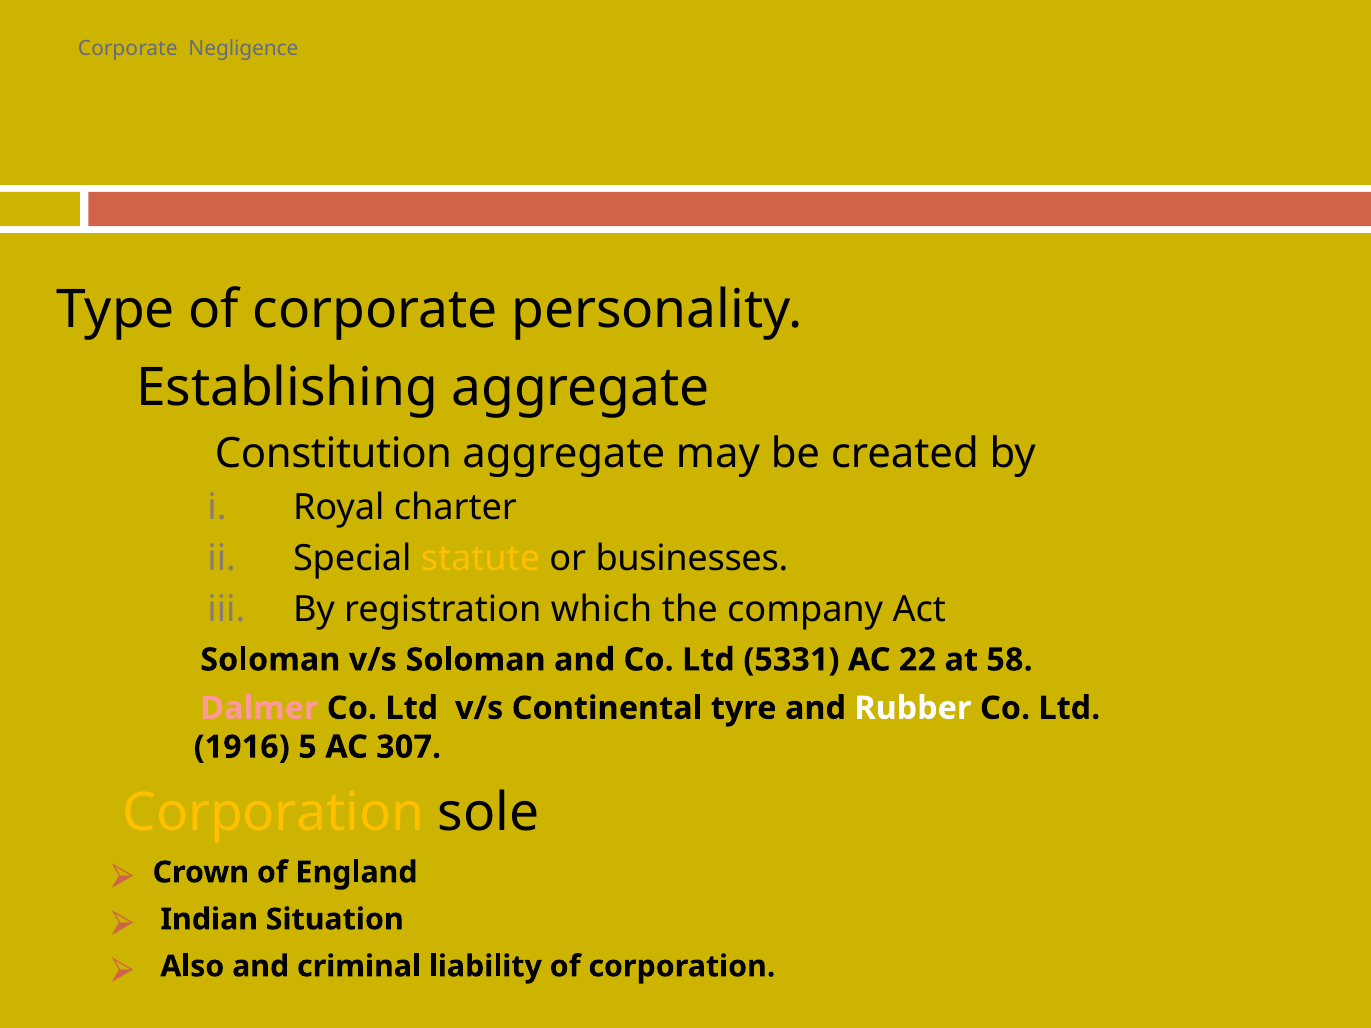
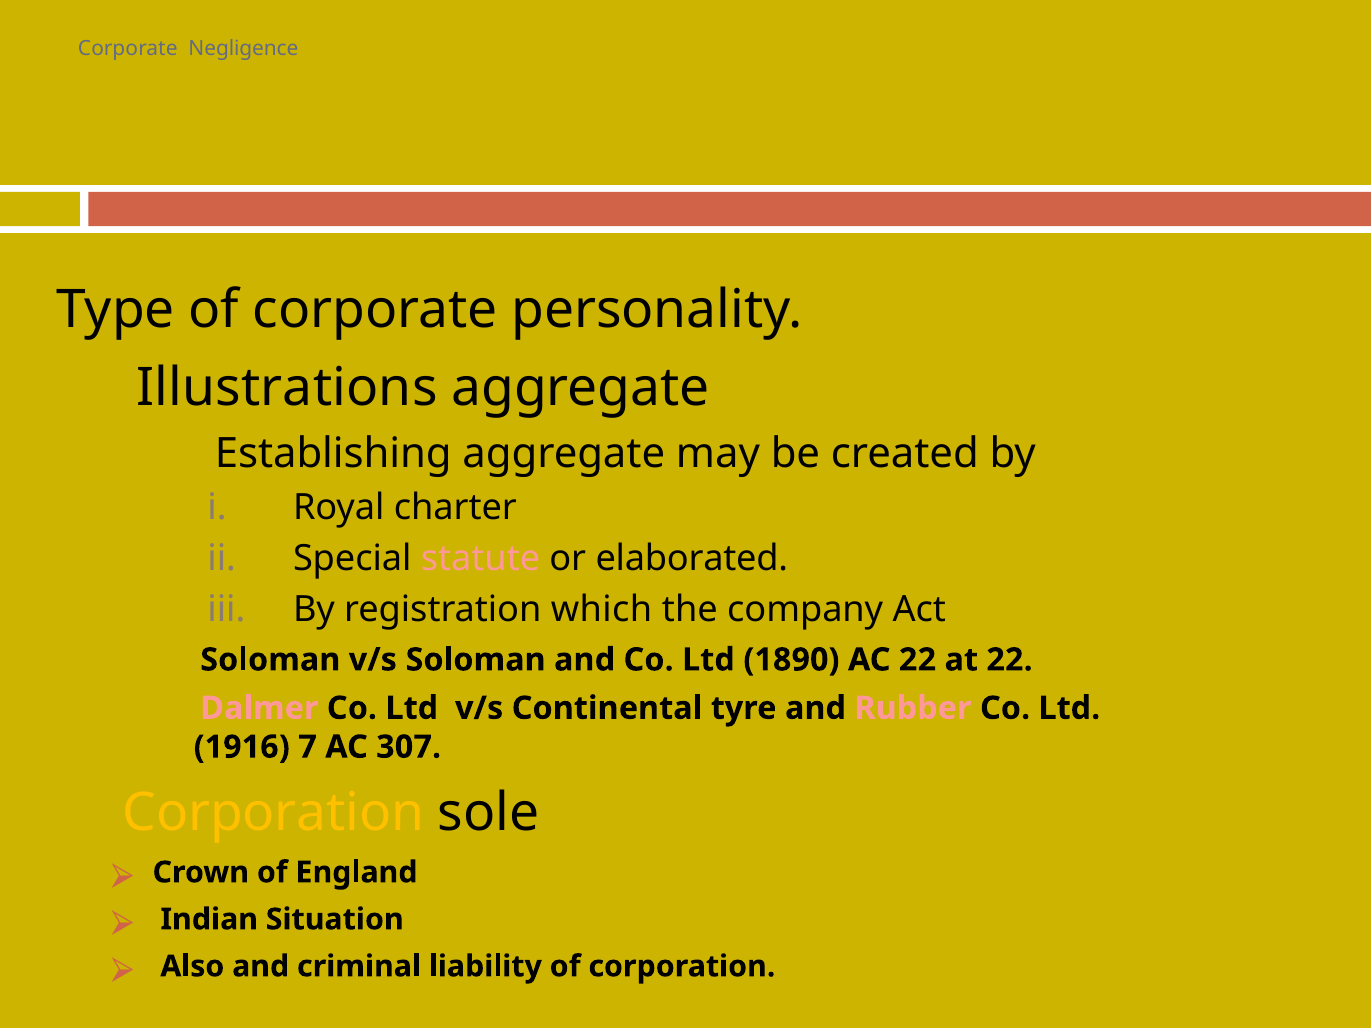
Establishing: Establishing -> Illustrations (287, 388)
Constitution: Constitution -> Establishing (333, 454)
statute colour: yellow -> pink (481, 559)
businesses: businesses -> elaborated (692, 559)
5331: 5331 -> 1890 (791, 660)
at 58: 58 -> 22 (1010, 660)
Rubber colour: white -> pink (913, 708)
5: 5 -> 7 (308, 747)
